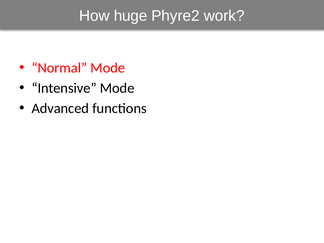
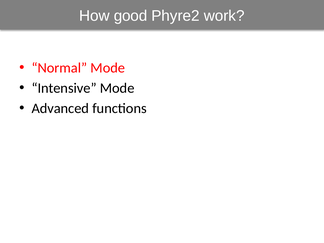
huge: huge -> good (131, 16)
